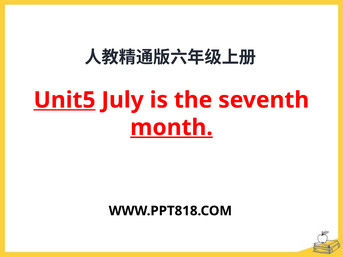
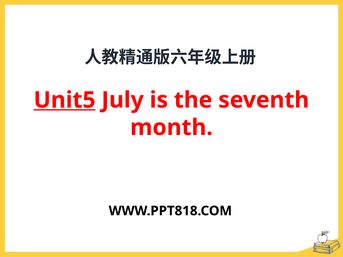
month underline: present -> none (171, 128)
